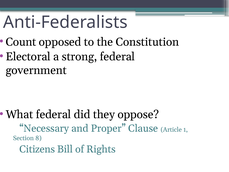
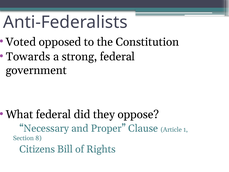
Count: Count -> Voted (21, 42)
Electoral: Electoral -> Towards (28, 57)
